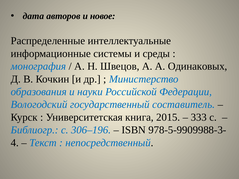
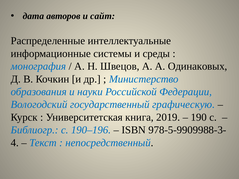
новое: новое -> сайт (103, 16)
составитель: составитель -> графическую (184, 105)
2015: 2015 -> 2019 (168, 117)
333: 333 -> 190 (199, 117)
306–196: 306–196 -> 190–196 (91, 130)
